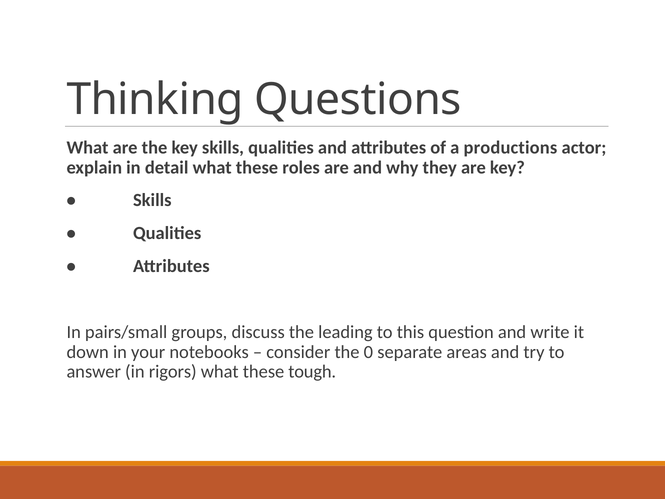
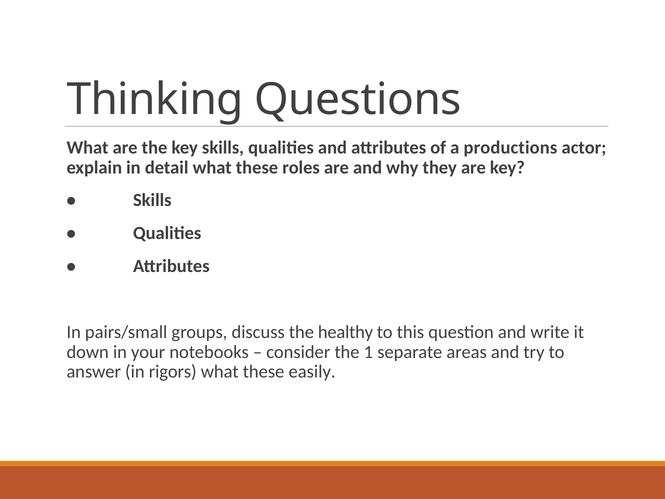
leading: leading -> healthy (346, 332)
0: 0 -> 1 (368, 352)
tough: tough -> easily (312, 372)
